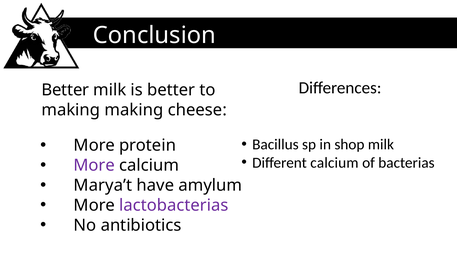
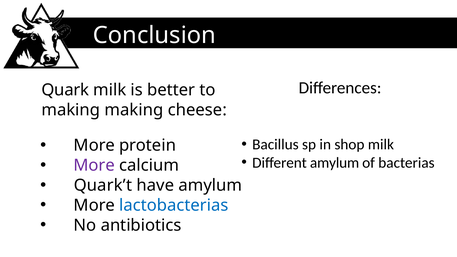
Better: Better -> Quark (65, 90)
Different calcium: calcium -> amylum (335, 163)
Marya’t: Marya’t -> Quark’t (103, 185)
lactobacterias colour: purple -> blue (174, 205)
